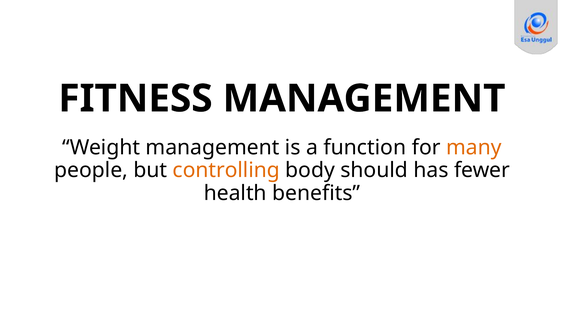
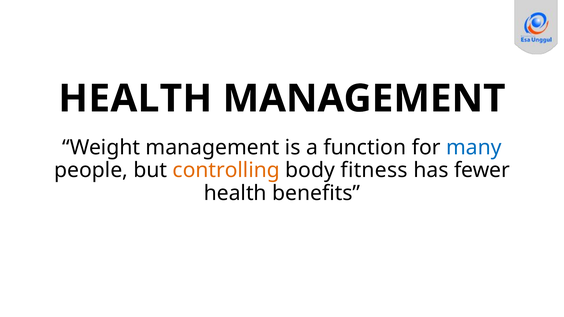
FITNESS: FITNESS -> HEALTH (135, 99)
many colour: orange -> blue (474, 147)
should: should -> fitness (374, 170)
